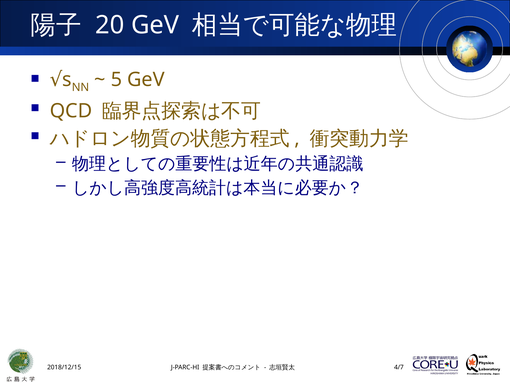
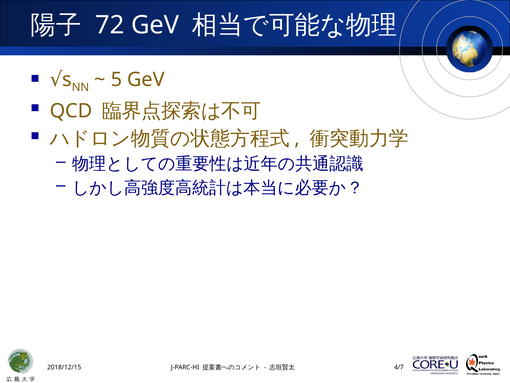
20: 20 -> 72 (110, 25)
